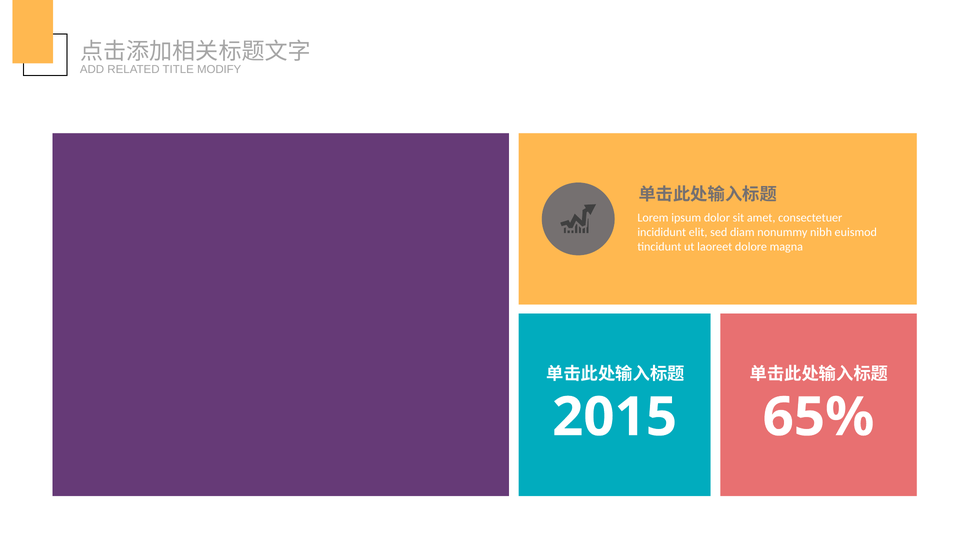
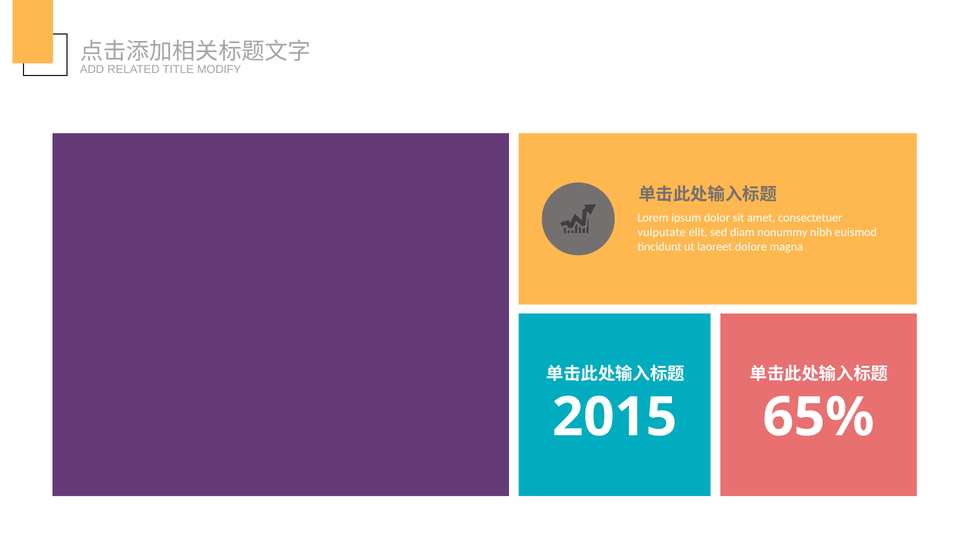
incididunt: incididunt -> vulputate (662, 232)
